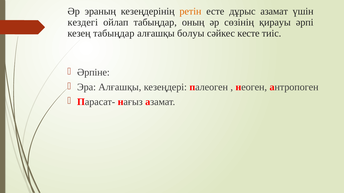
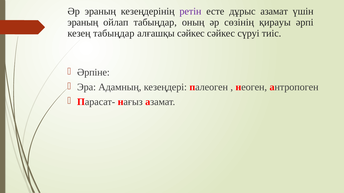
ретін colour: orange -> purple (190, 11)
кездегі: кездегі -> эраның (83, 22)
алғашқы болуы: болуы -> сәйкес (191, 33)
кесте: кесте -> сүруі (248, 33)
Эра Алғашқы: Алғашқы -> Адамның (120, 87)
